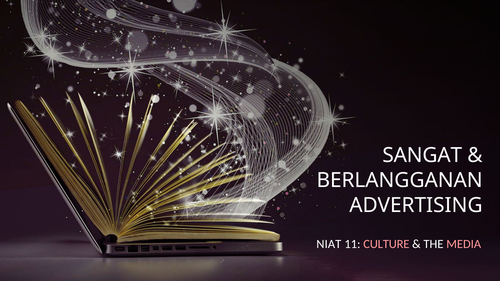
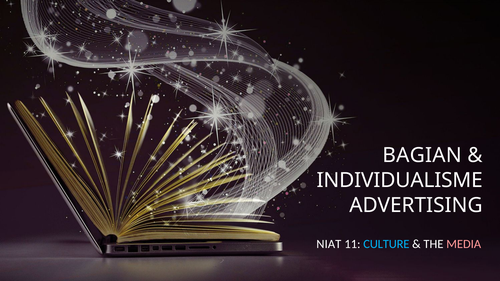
SANGAT: SANGAT -> BAGIAN (422, 155)
BERLANGGANAN: BERLANGGANAN -> INDIVIDUALISME (400, 180)
CULTURE colour: pink -> light blue (386, 244)
